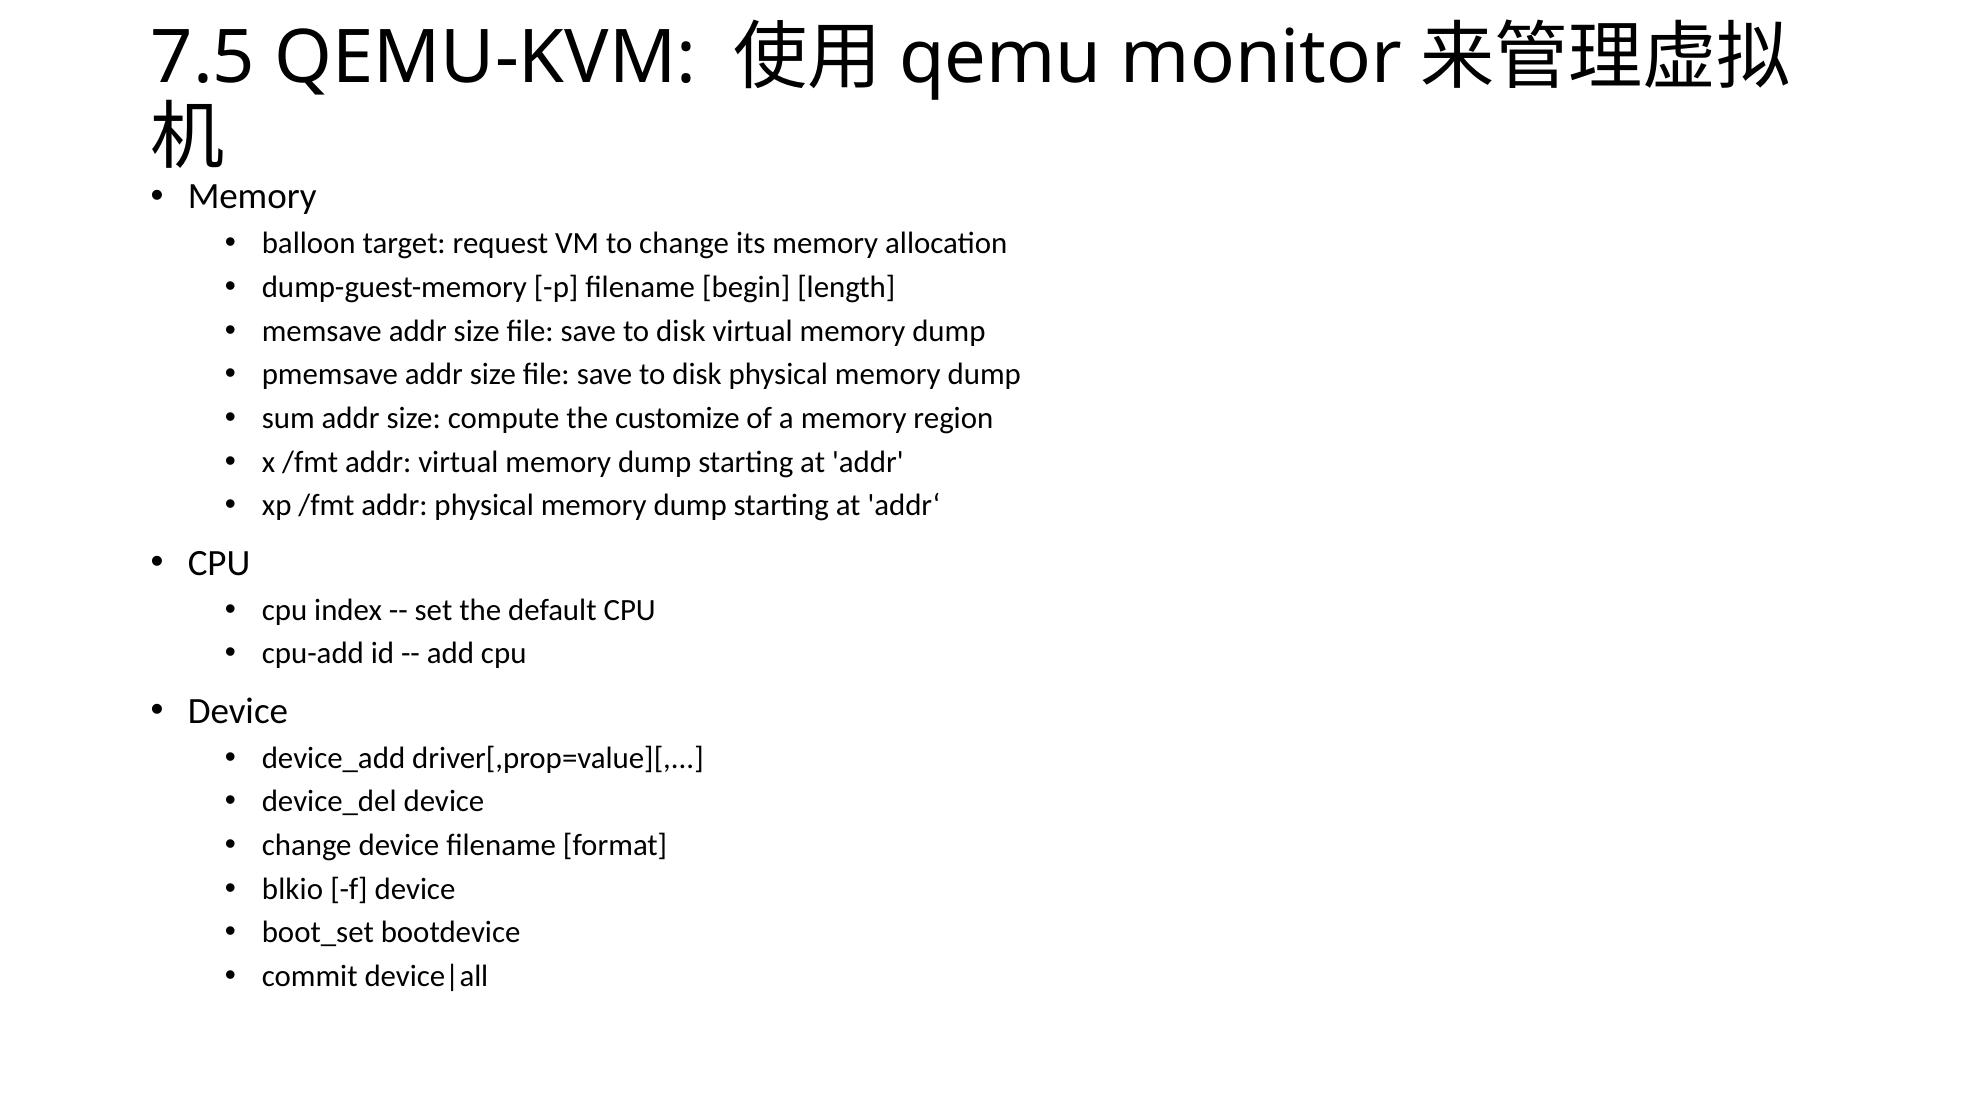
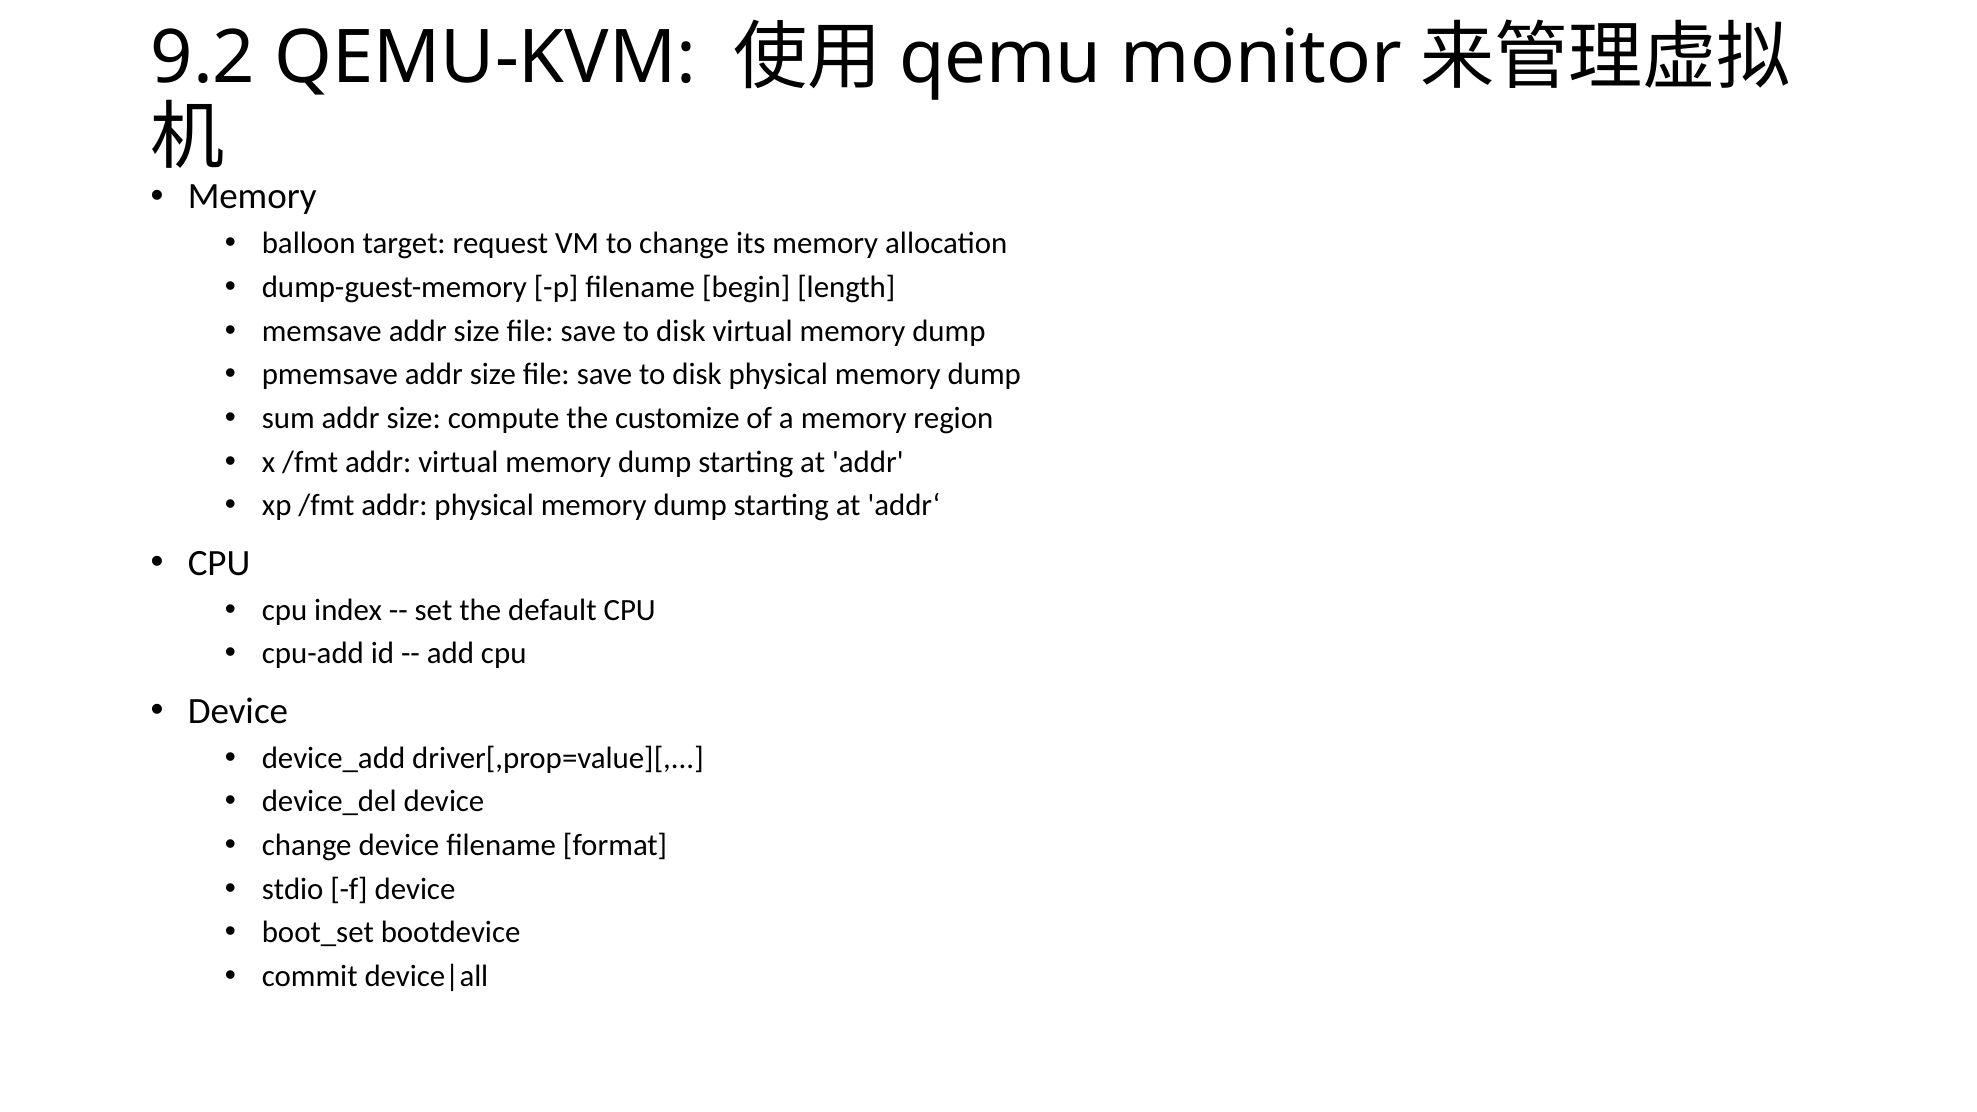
7.5: 7.5 -> 9.2 (203, 58)
blkio: blkio -> stdio (293, 889)
